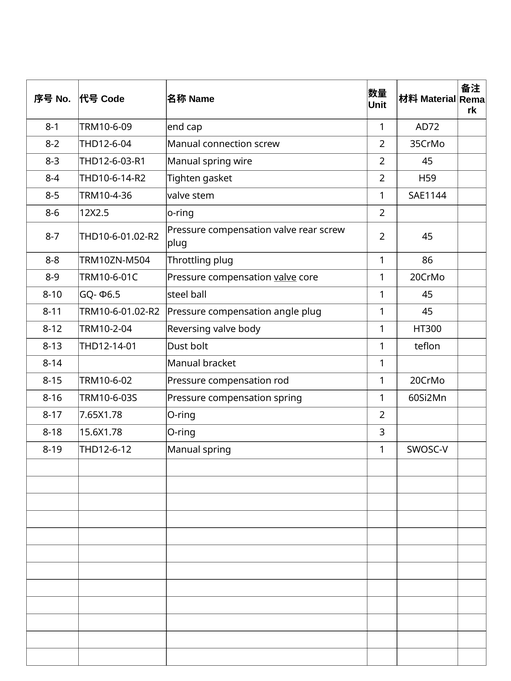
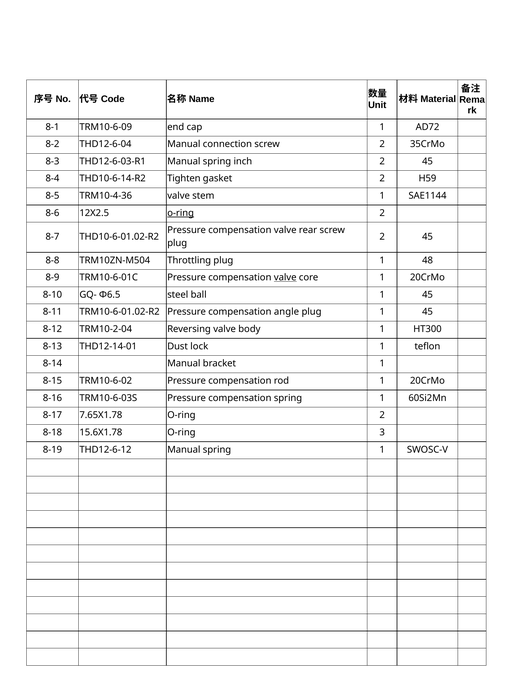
wire: wire -> inch (243, 161)
o-ring underline: none -> present (181, 213)
86: 86 -> 48 (428, 260)
bolt: bolt -> lock (199, 346)
